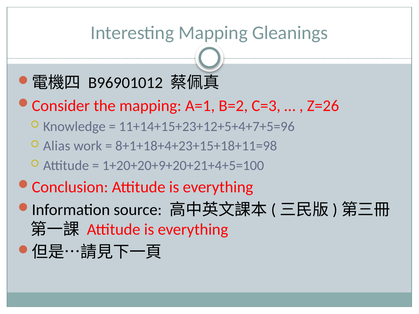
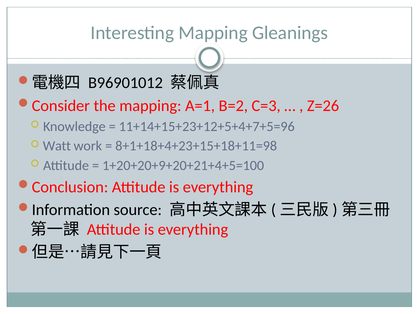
Alias: Alias -> Watt (57, 146)
